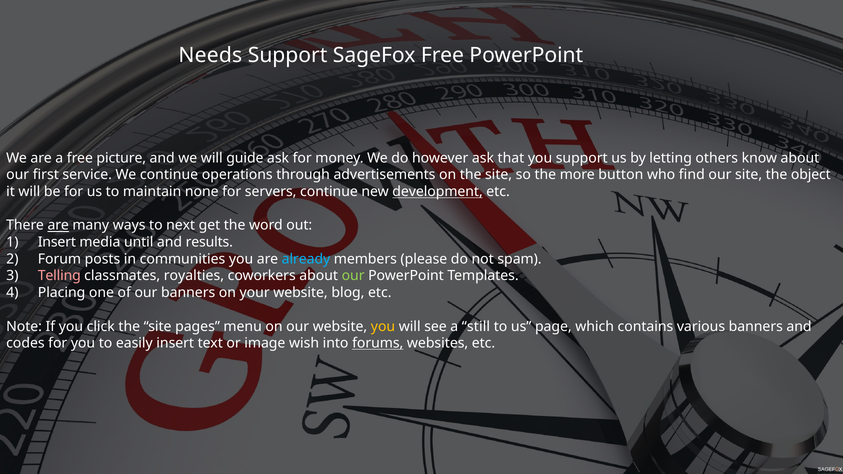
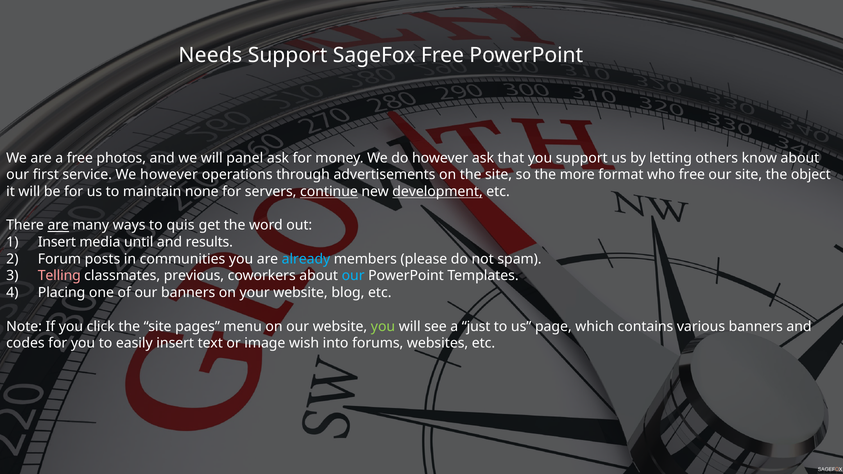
picture: picture -> photos (121, 158)
guide: guide -> panel (245, 158)
We continue: continue -> however (169, 175)
button: button -> format (621, 175)
who find: find -> free (692, 175)
continue underline: none -> present (329, 192)
next: next -> quis (181, 225)
royalties: royalties -> previous (194, 276)
our colour: light green -> light blue (353, 276)
you colour: yellow -> light green (383, 327)
still: still -> just (476, 327)
forums underline: present -> none (378, 343)
